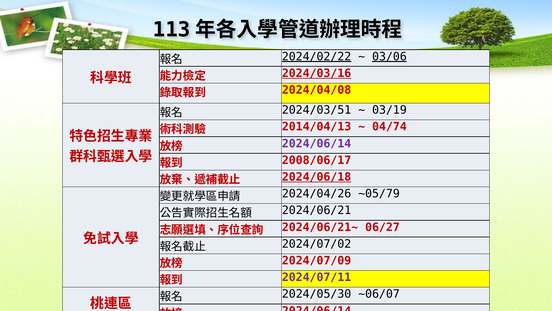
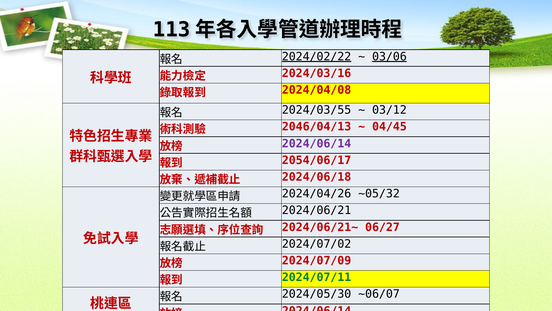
2024/03/16 underline: present -> none (317, 73)
2024/03/51: 2024/03/51 -> 2024/03/55 (317, 110)
03/19: 03/19 -> 03/12 (389, 110)
2014/04/13: 2014/04/13 -> 2046/04/13 (317, 127)
04/74: 04/74 -> 04/45 (389, 127)
2008/06/17: 2008/06/17 -> 2054/06/17 (317, 160)
2024/06/18 underline: present -> none (317, 177)
~05/79: ~05/79 -> ~05/32 (379, 193)
2024/07/11 colour: purple -> green (317, 277)
